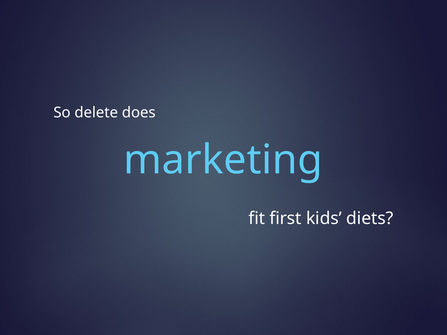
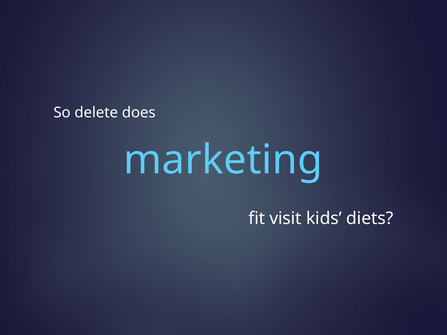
first: first -> visit (286, 219)
